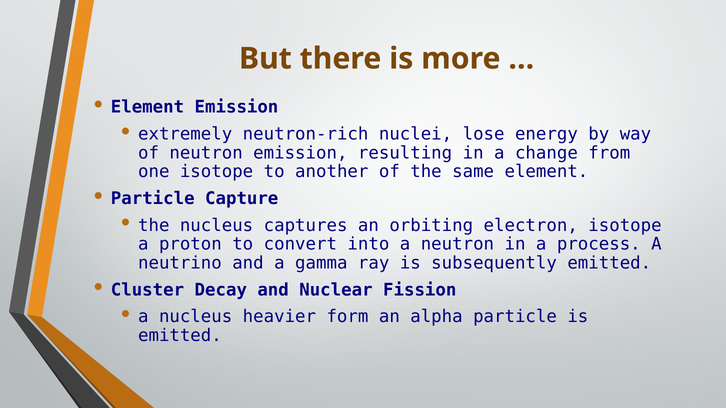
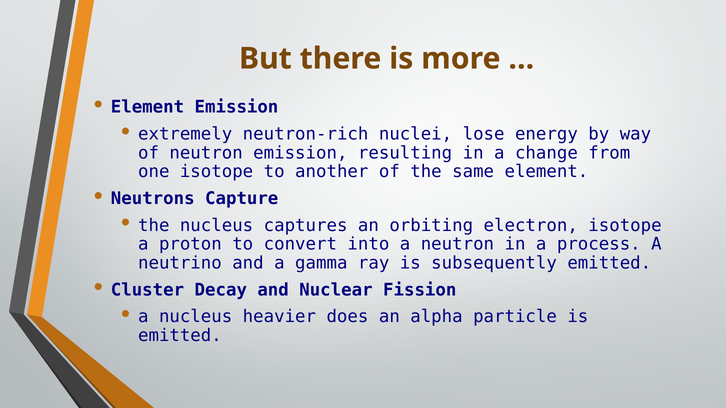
Particle: Particle -> Neutrons (153, 199)
form: form -> does (347, 317)
